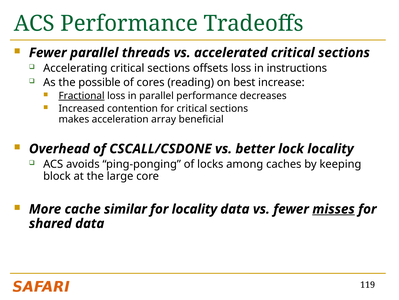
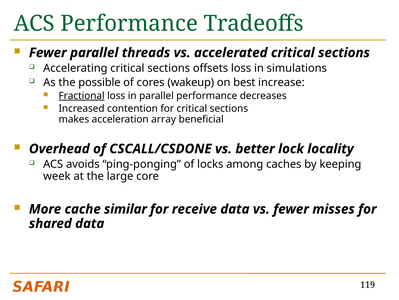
instructions: instructions -> simulations (297, 68)
reading: reading -> wakeup (191, 82)
block: block -> week (57, 176)
for locality: locality -> receive (194, 209)
misses underline: present -> none (334, 209)
